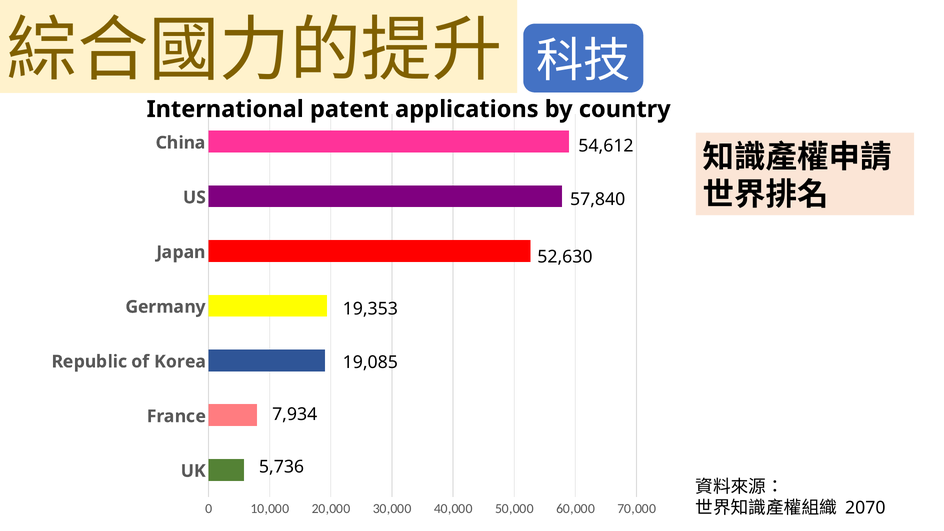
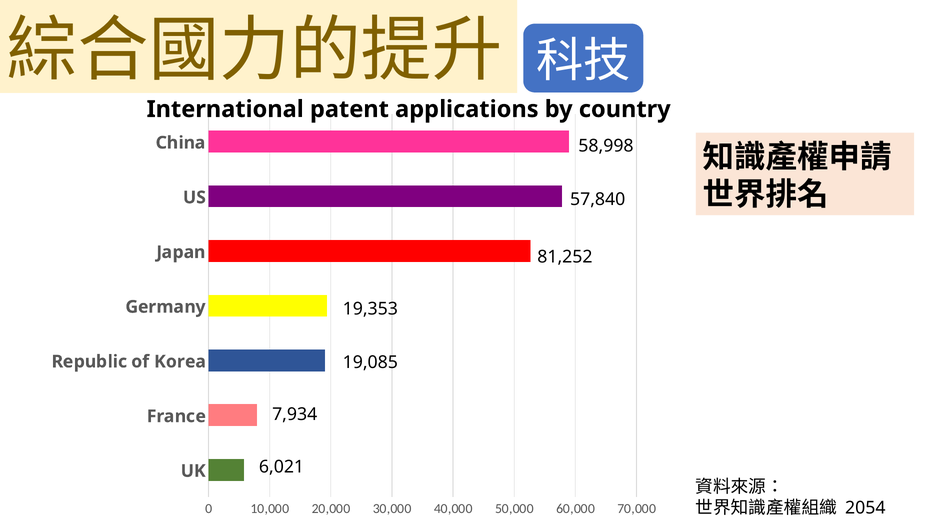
54,612: 54,612 -> 58,998 (606, 146)
52,630: 52,630 -> 81,252 (565, 257)
5,736: 5,736 -> 6,021 (282, 467)
2070: 2070 -> 2054 (865, 508)
